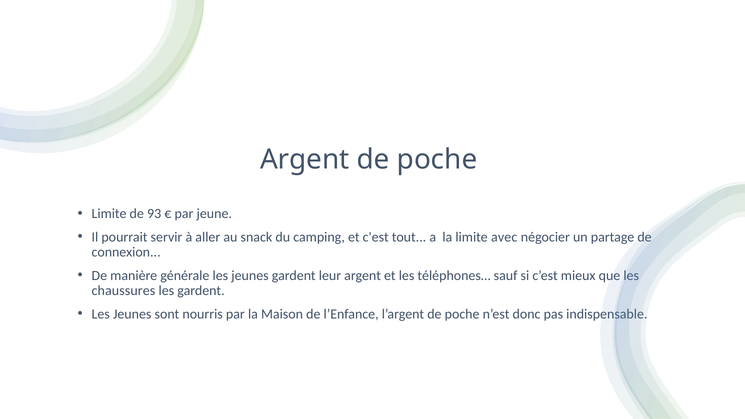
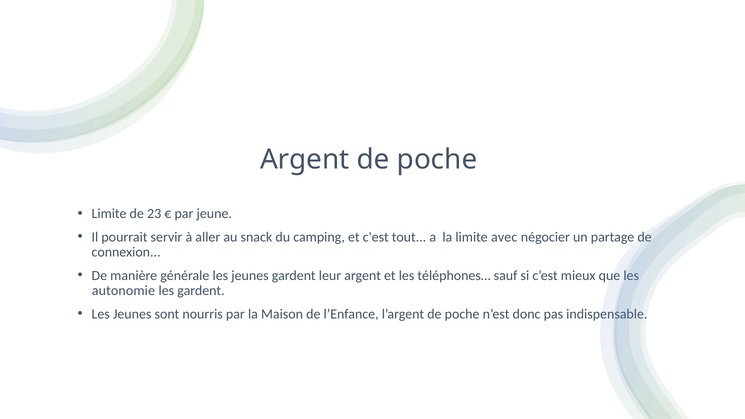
93: 93 -> 23 (154, 214)
chaussures: chaussures -> autonomie (123, 291)
